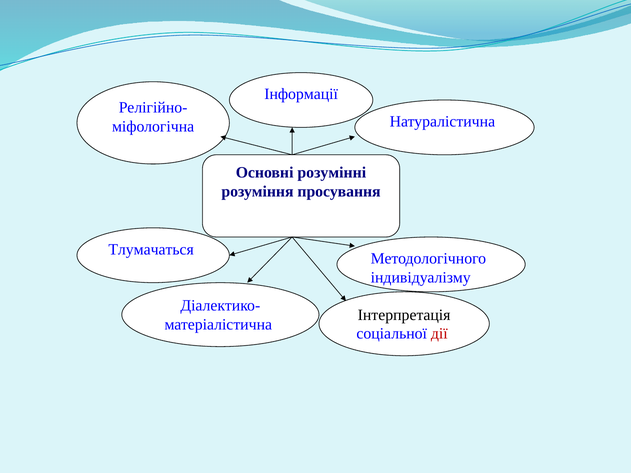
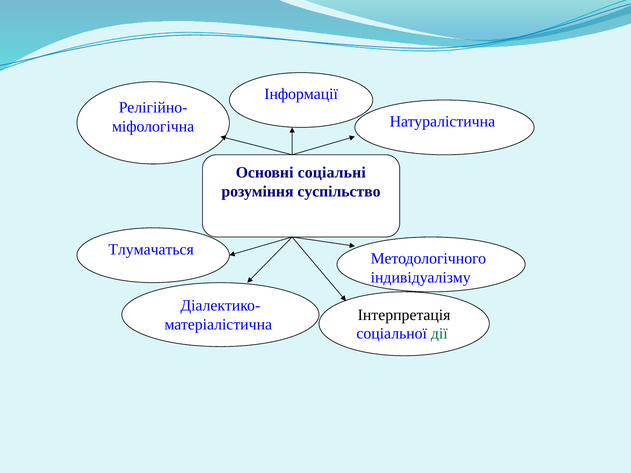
розумінні: розумінні -> соціальні (332, 173)
просування: просування -> суспільство (339, 191)
дії colour: red -> green (439, 334)
